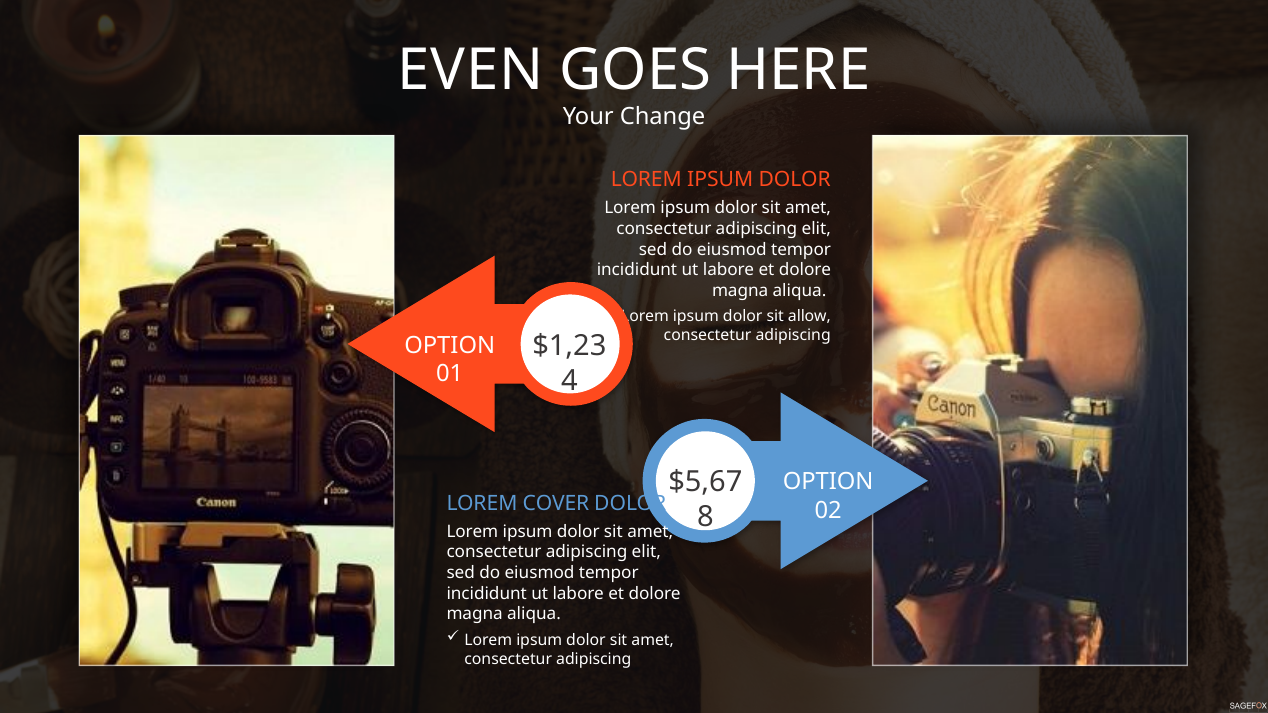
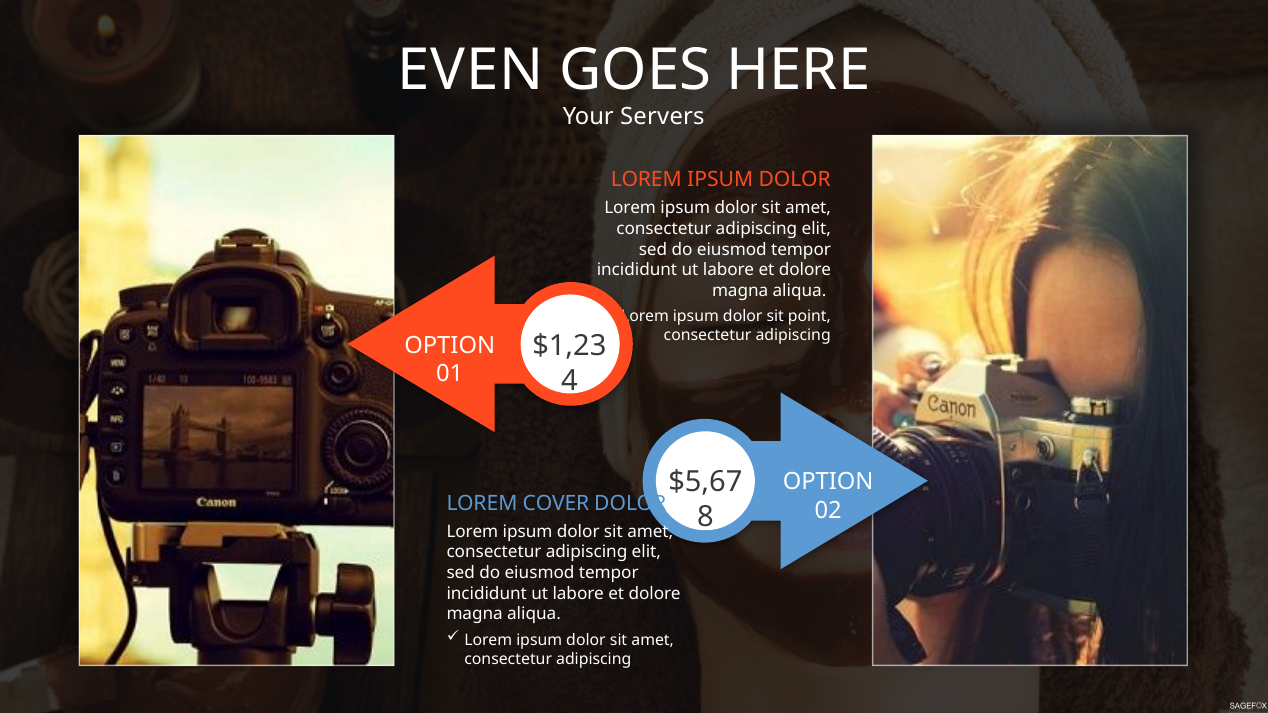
Change: Change -> Servers (662, 117)
allow: allow -> point (809, 317)
